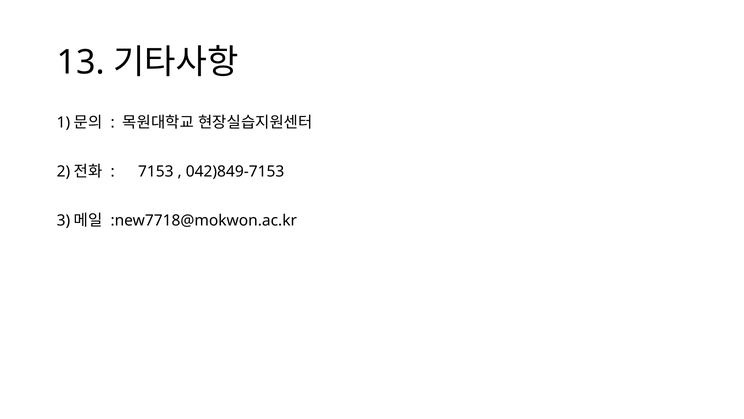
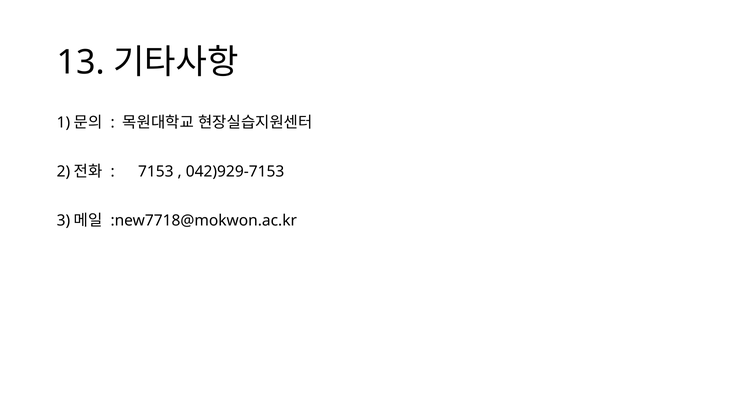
042)849-7153: 042)849-7153 -> 042)929-7153 (235, 171)
